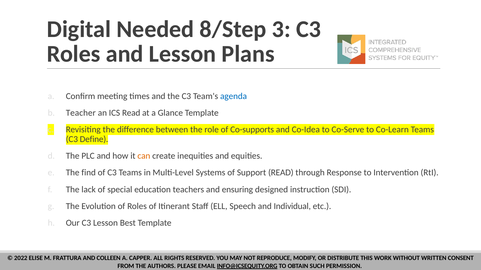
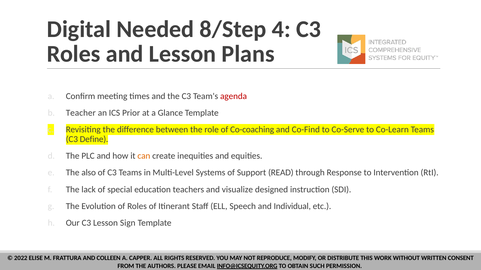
3: 3 -> 4 (281, 29)
agenda colour: blue -> red (234, 96)
ICS Read: Read -> Prior (131, 113)
Co-supports: Co-supports -> Co-coaching (252, 130)
Co-Idea: Co-Idea -> Co-Find (306, 130)
find: find -> also (89, 173)
ensuring: ensuring -> visualize (237, 190)
Best: Best -> Sign (128, 223)
